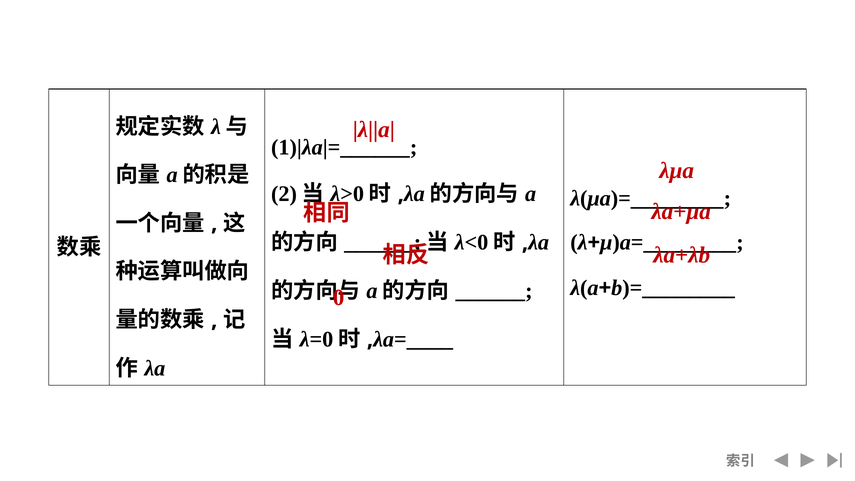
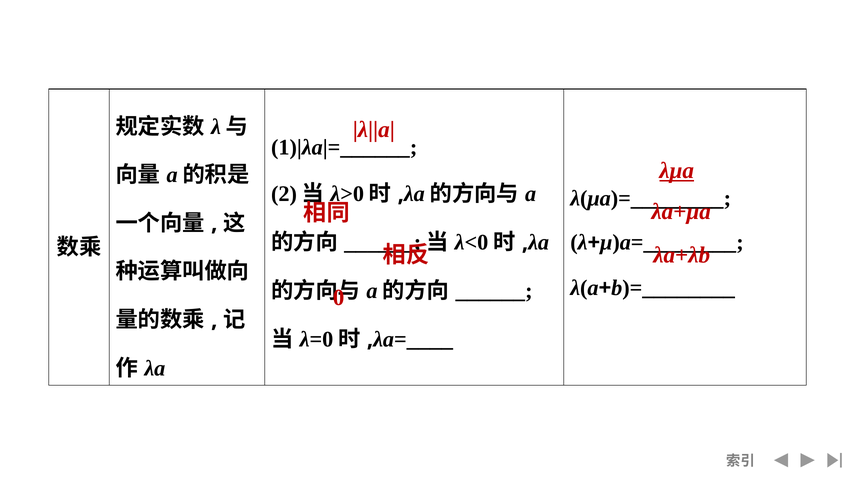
λμa underline: none -> present (677, 171)
